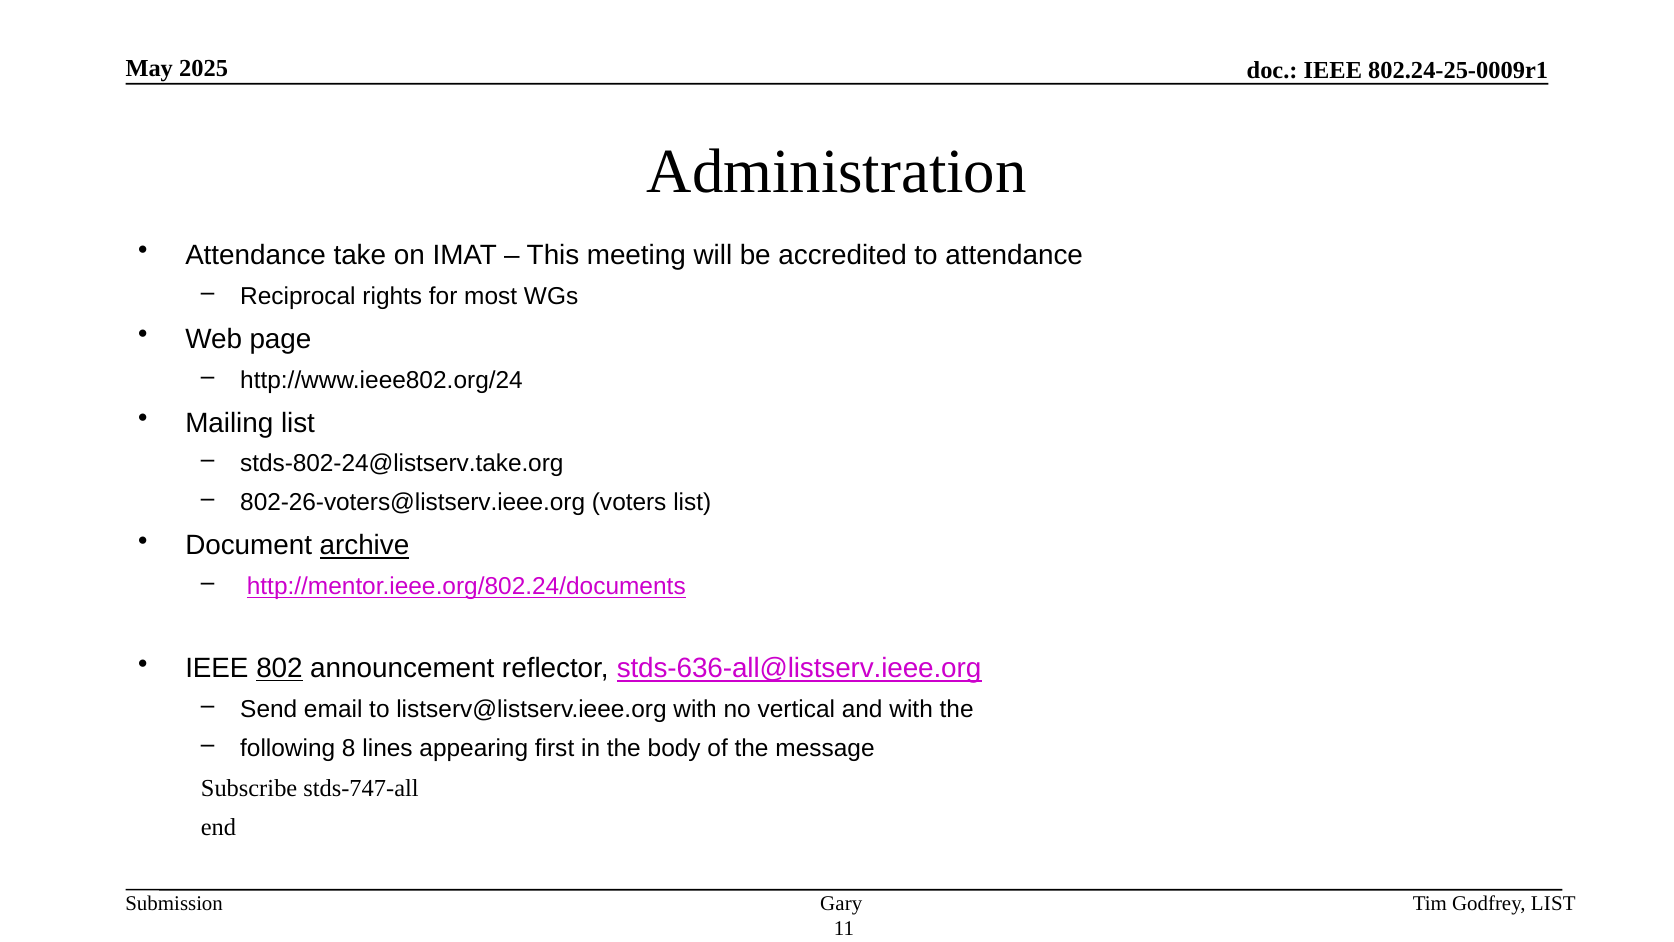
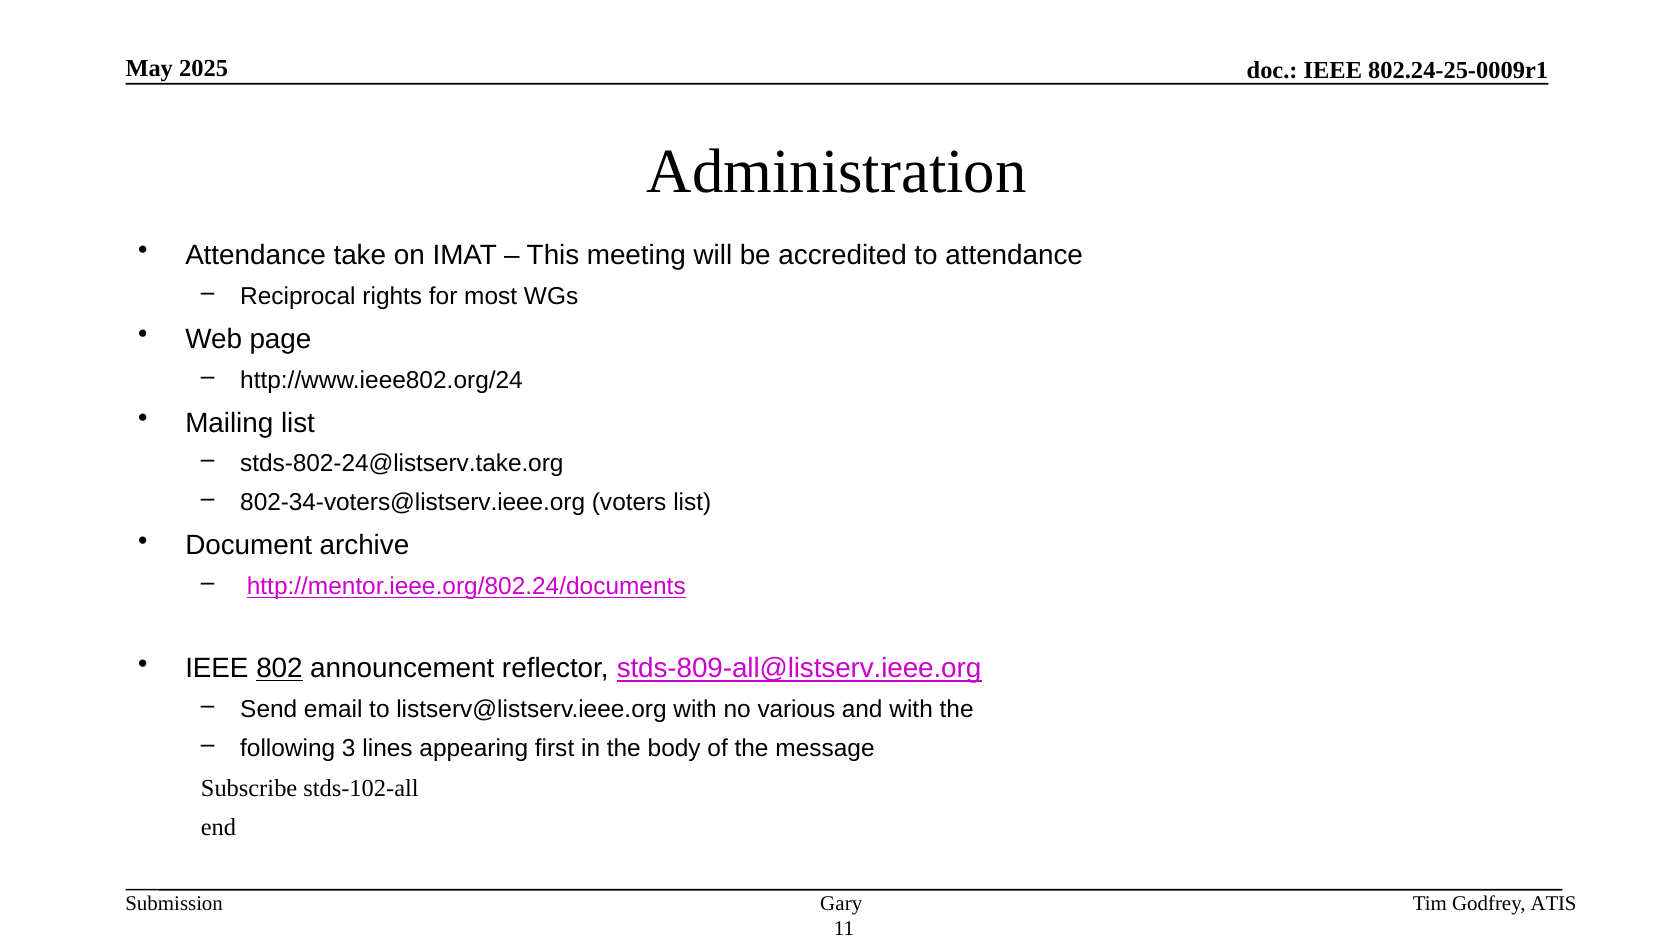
802-26-voters@listserv.ieee.org: 802-26-voters@listserv.ieee.org -> 802-34-voters@listserv.ieee.org (413, 503)
archive underline: present -> none (364, 545)
stds-636-all@listserv.ieee.org: stds-636-all@listserv.ieee.org -> stds-809-all@listserv.ieee.org (799, 668)
vertical: vertical -> various (796, 709)
8: 8 -> 3 (349, 748)
stds-747-all: stds-747-all -> stds-102-all (361, 788)
Godfrey LIST: LIST -> ATIS (1554, 903)
